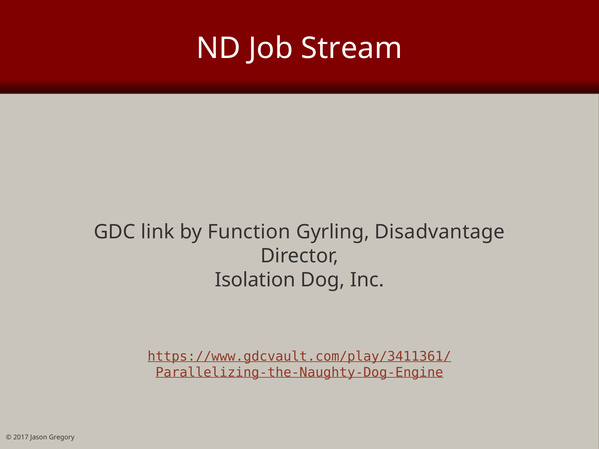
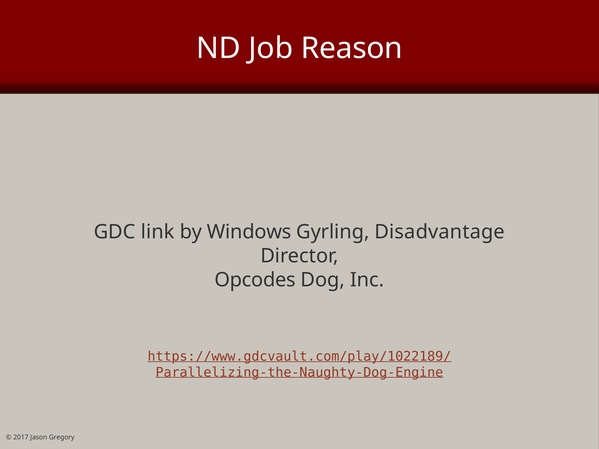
Stream: Stream -> Reason (352, 48)
Function: Function -> Windows (249, 232)
Isolation: Isolation -> Opcodes (255, 280)
https://www.gdcvault.com/play/3411361/: https://www.gdcvault.com/play/3411361/ -> https://www.gdcvault.com/play/1022189/ (299, 357)
